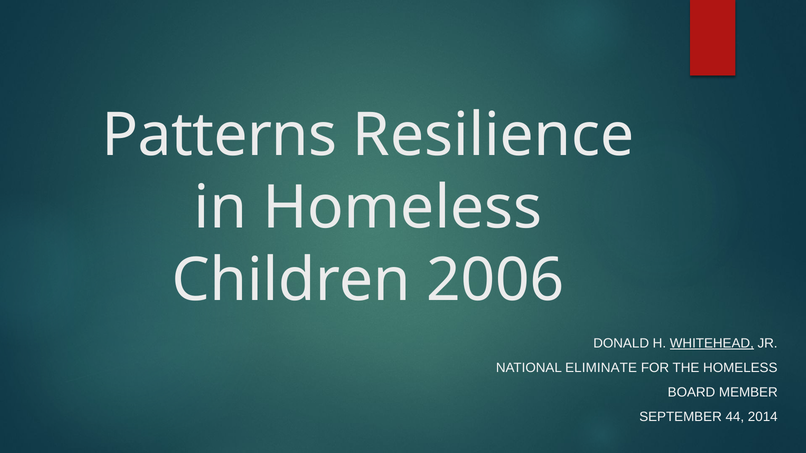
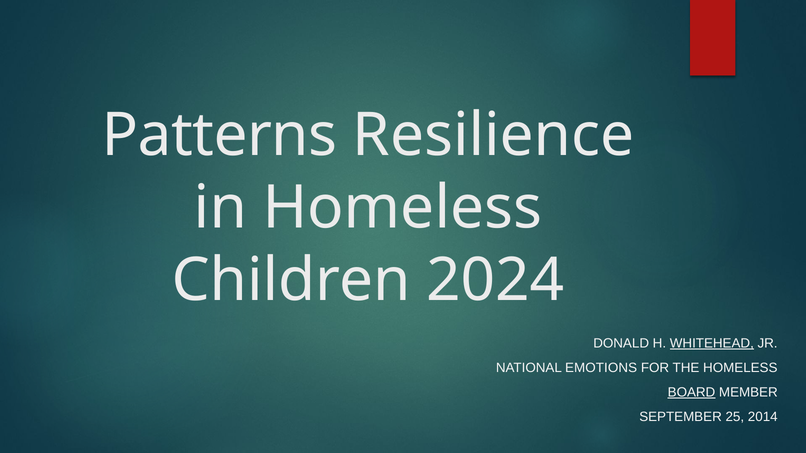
2006: 2006 -> 2024 (495, 281)
ELIMINATE: ELIMINATE -> EMOTIONS (601, 368)
BOARD underline: none -> present (692, 393)
44: 44 -> 25 (735, 417)
